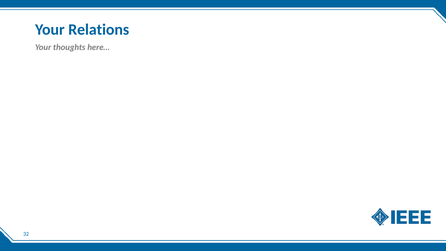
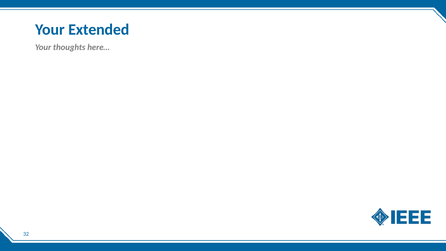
Relations: Relations -> Extended (99, 30)
